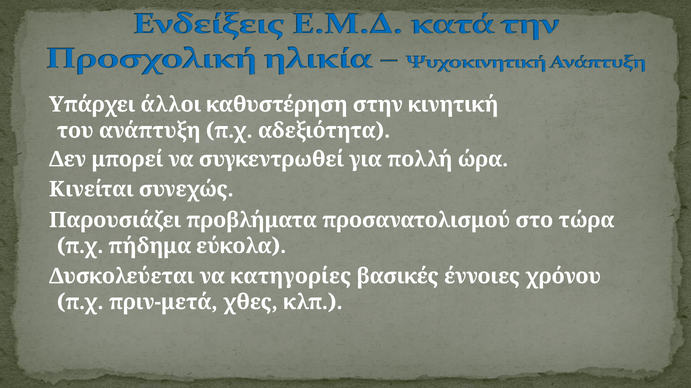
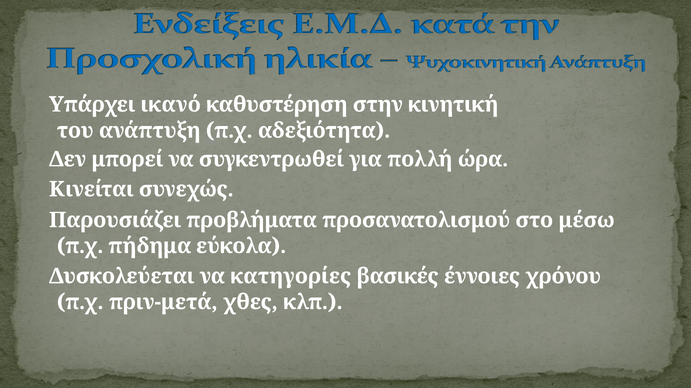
άλλοι: άλλοι -> ικανό (171, 105)
τώρα: τώρα -> μέσω (587, 220)
